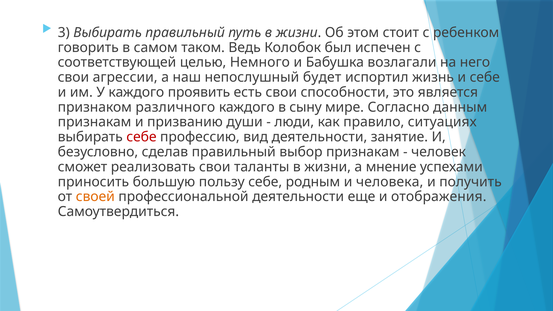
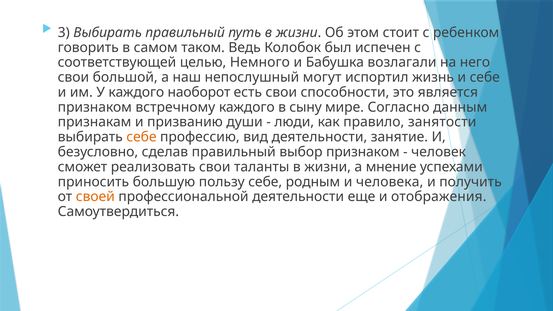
агрессии: агрессии -> большой (125, 77)
будет: будет -> могут (322, 77)
проявить: проявить -> наоборот (199, 92)
различного: различного -> встречному (175, 107)
ситуациях: ситуациях -> занятости (442, 122)
себе colour: red -> orange (141, 137)
выбор признакам: признакам -> признаком (363, 152)
